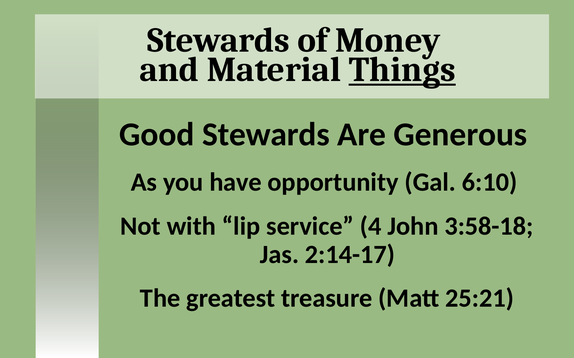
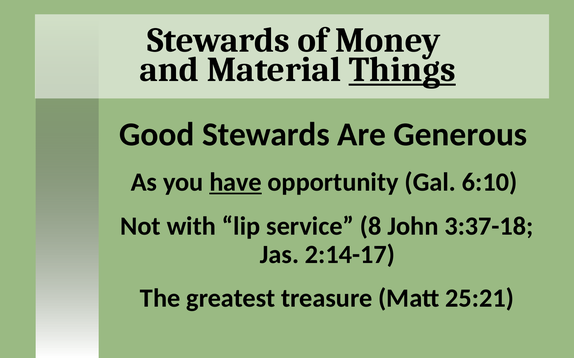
have underline: none -> present (236, 183)
4: 4 -> 8 (371, 226)
3:58-18: 3:58-18 -> 3:37-18 (489, 226)
